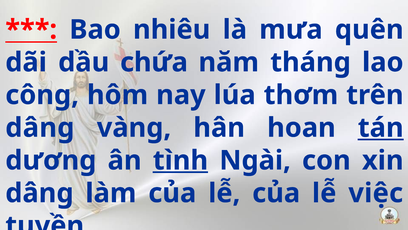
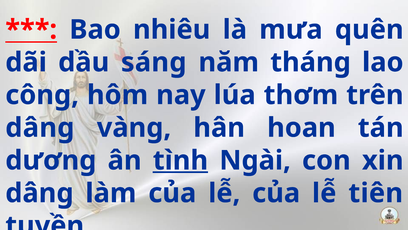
chứa: chứa -> sáng (154, 62)
tán underline: present -> none (381, 128)
việc: việc -> tiên (376, 193)
